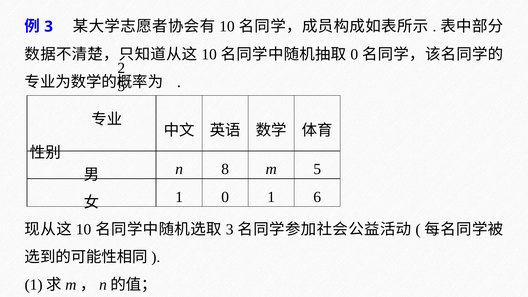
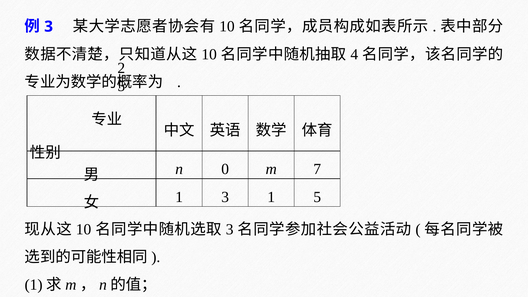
0: 0 -> 4 (354, 54)
8: 8 -> 0 (225, 169)
m 5: 5 -> 7 (317, 169)
1 0: 0 -> 3 (225, 197)
1 6: 6 -> 5 (317, 197)
